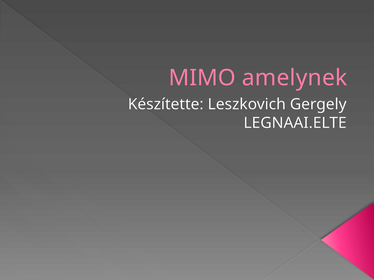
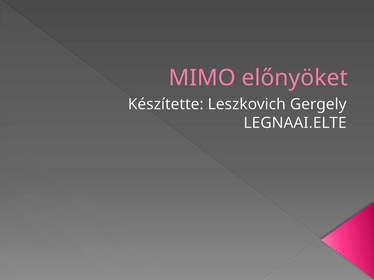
amelynek: amelynek -> előnyöket (295, 78)
